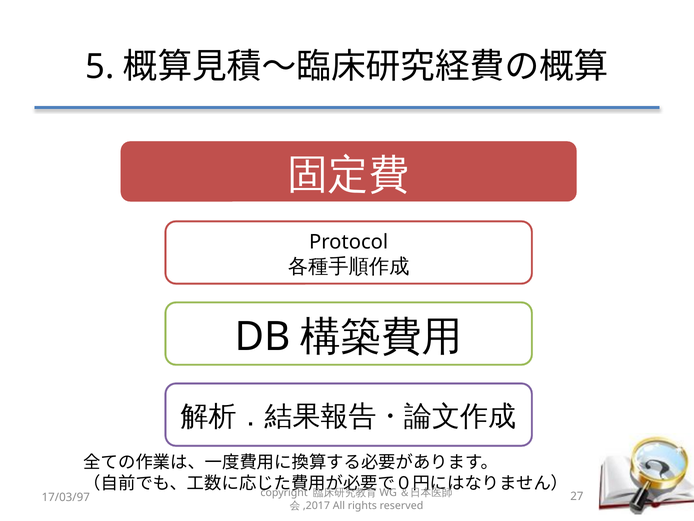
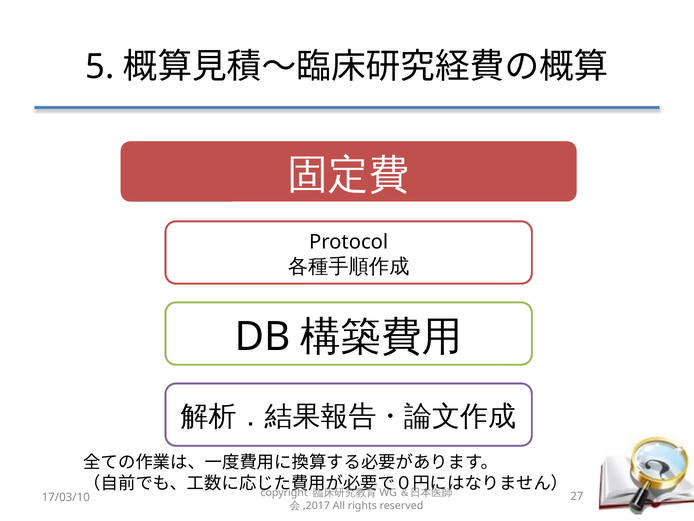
17/03/97: 17/03/97 -> 17/03/10 (66, 497)
